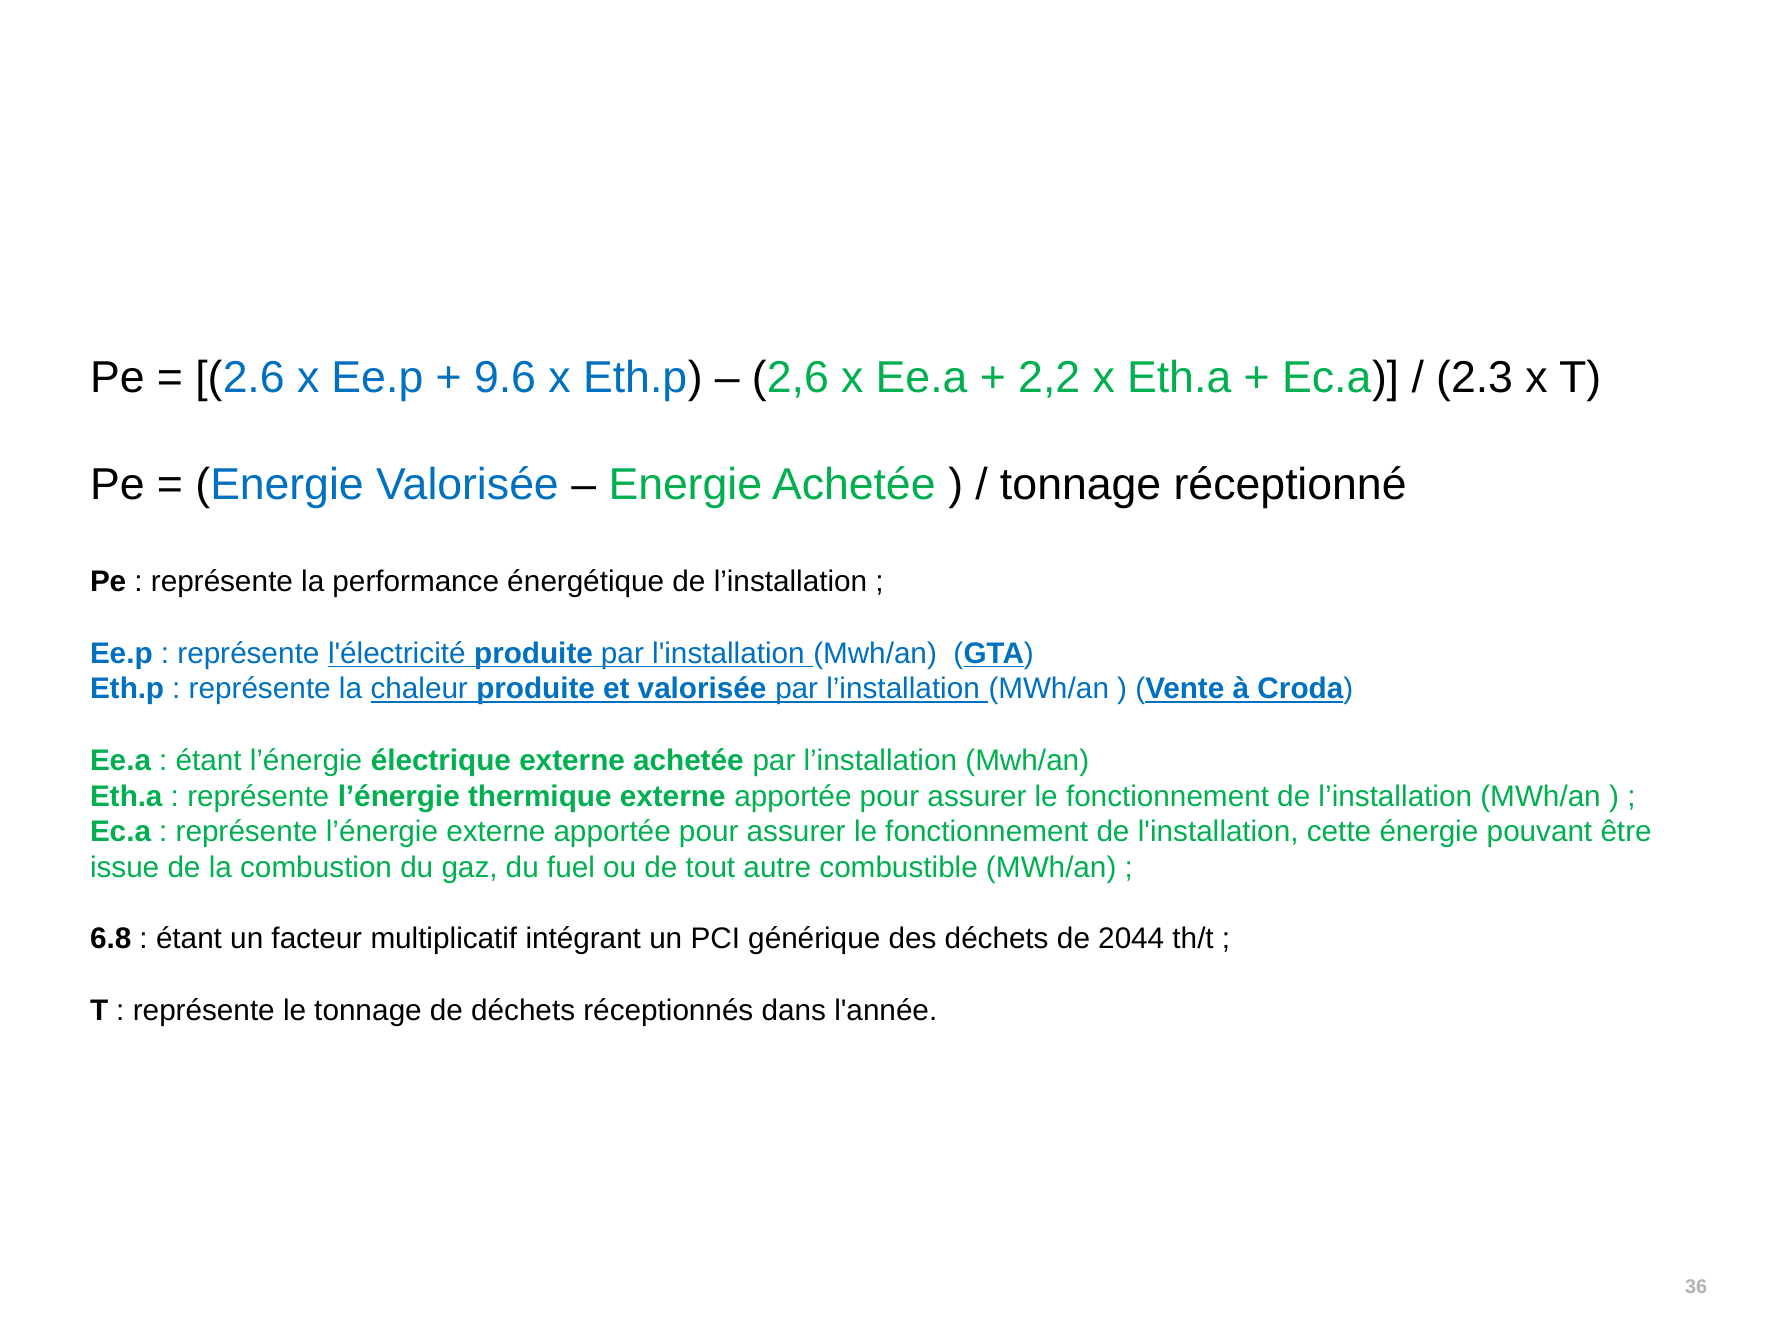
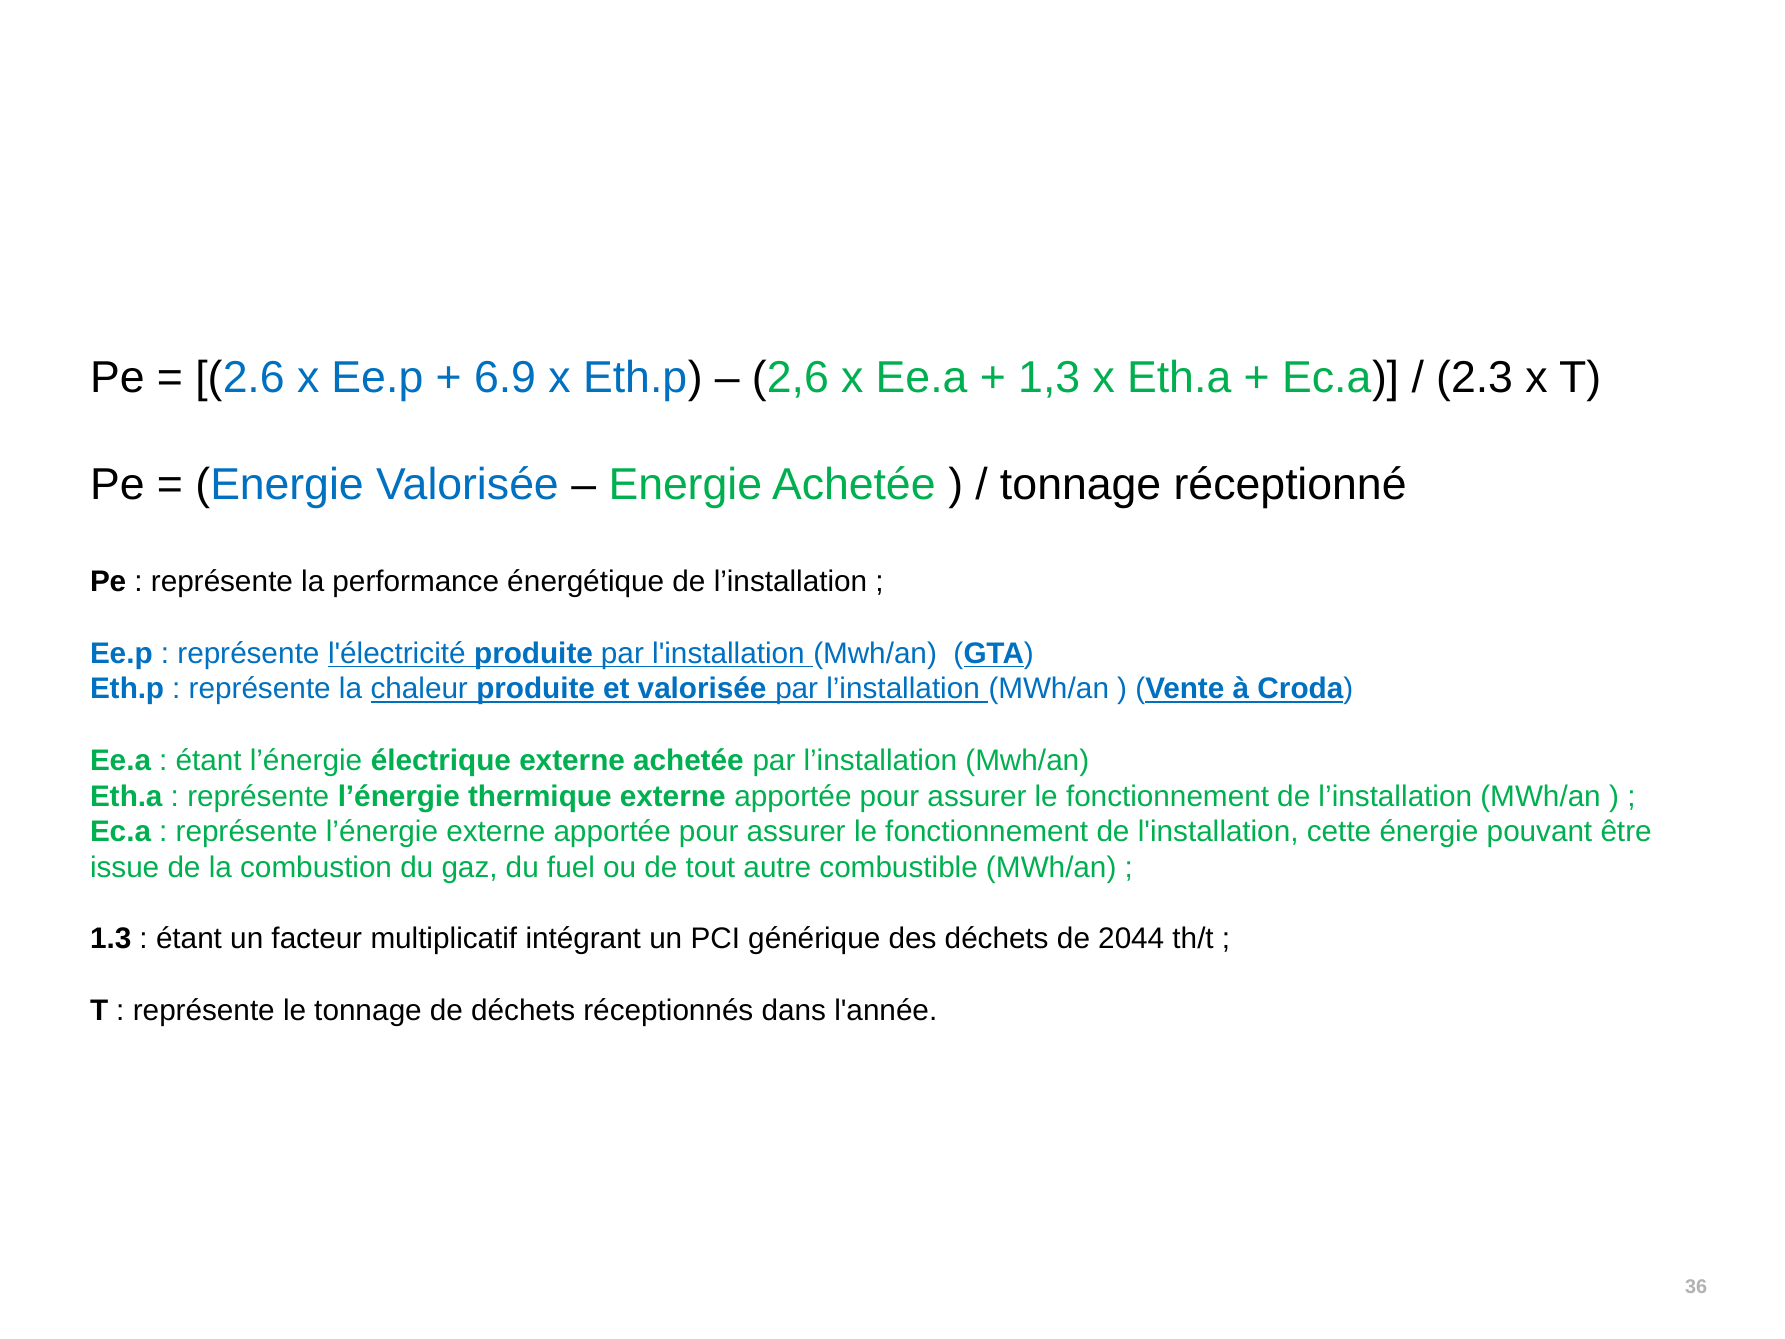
9.6: 9.6 -> 6.9 (505, 378)
2,2: 2,2 -> 1,3 (1049, 378)
6.8: 6.8 -> 1.3 (111, 939)
